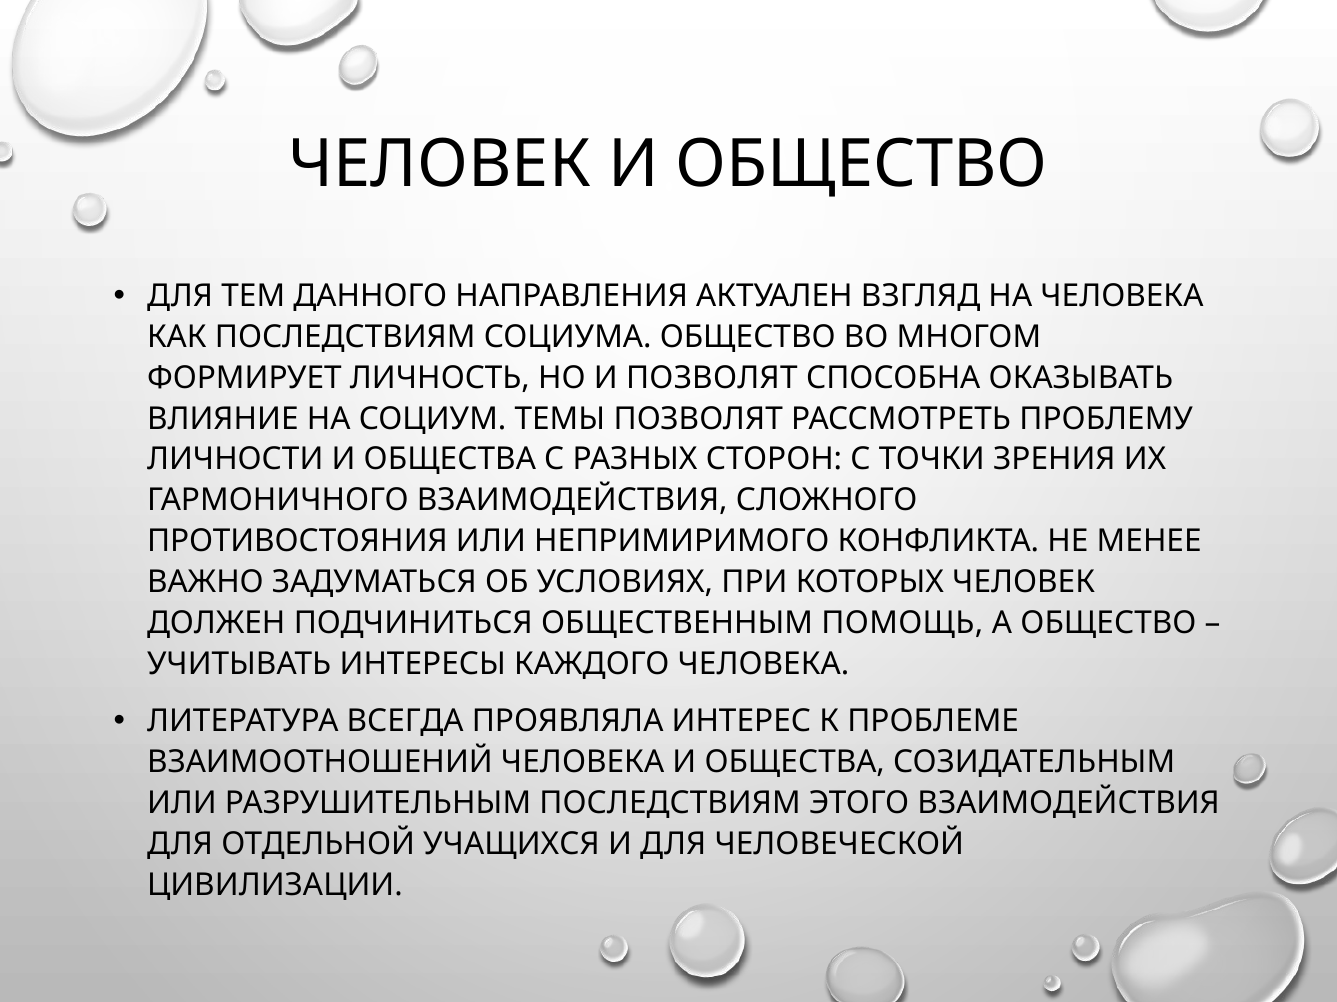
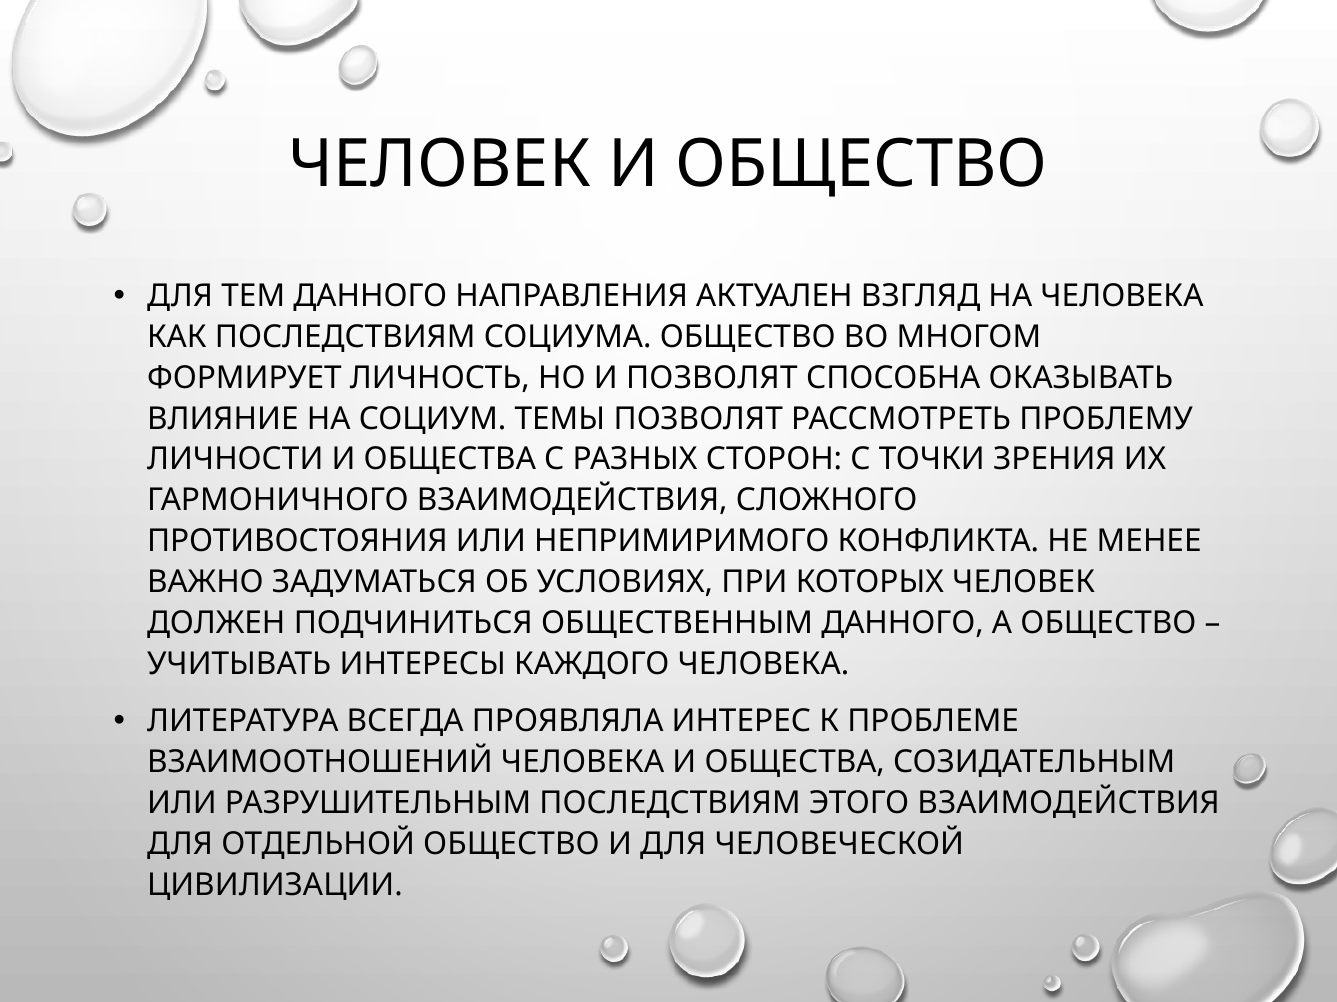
ОБЩЕСТВЕННЫМ ПОМОЩЬ: ПОМОЩЬ -> ДАННОГО (903, 623)
ОТДЕЛЬНОЙ УЧАЩИХСЯ: УЧАЩИХСЯ -> ОБЩЕСТВО (511, 845)
